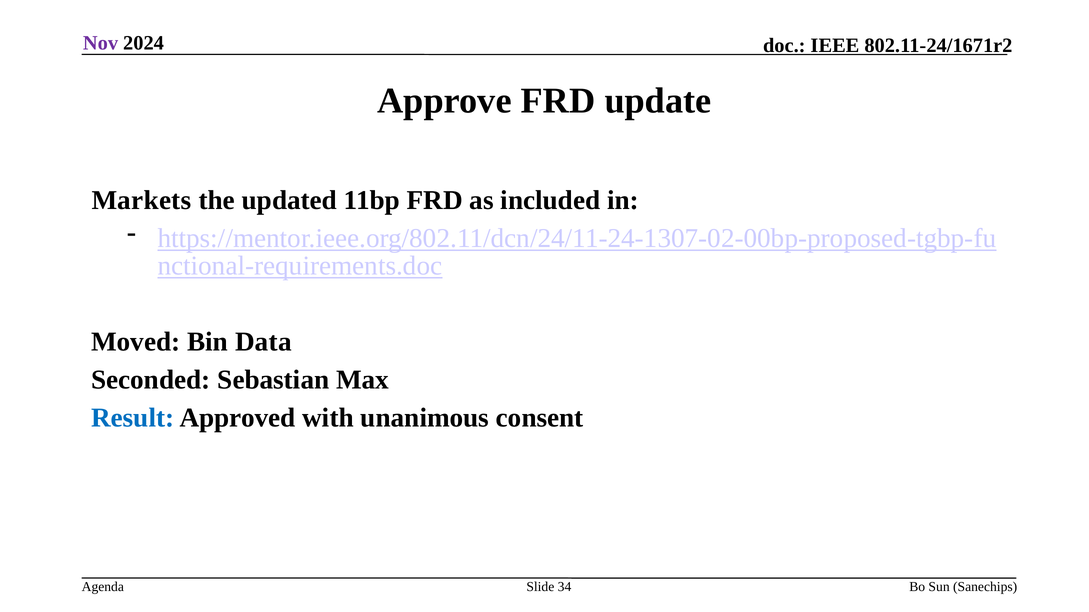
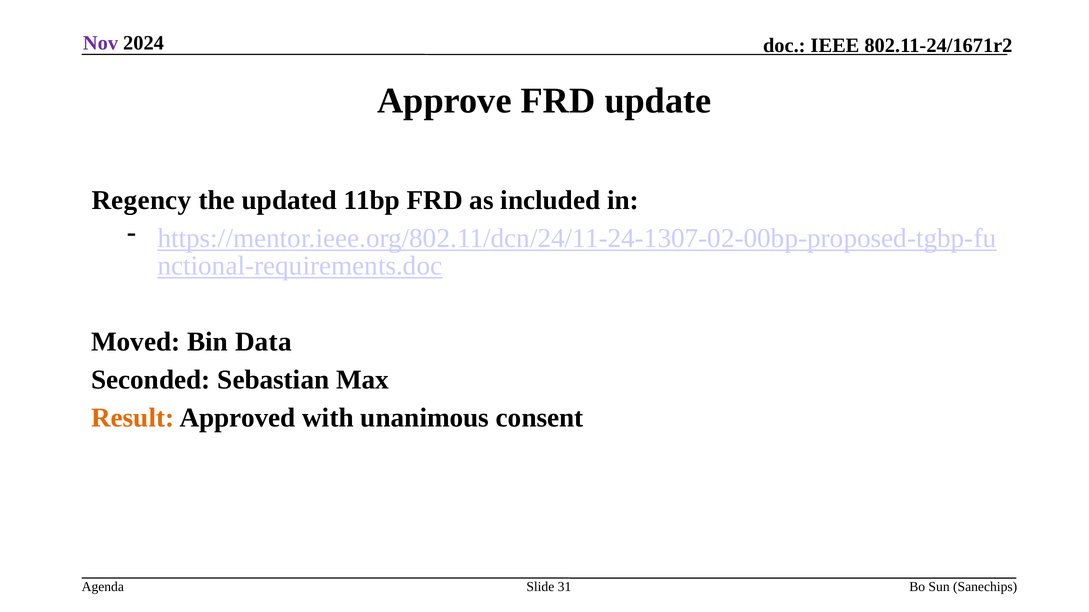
Markets: Markets -> Regency (141, 200)
Result colour: blue -> orange (133, 418)
34: 34 -> 31 (565, 587)
